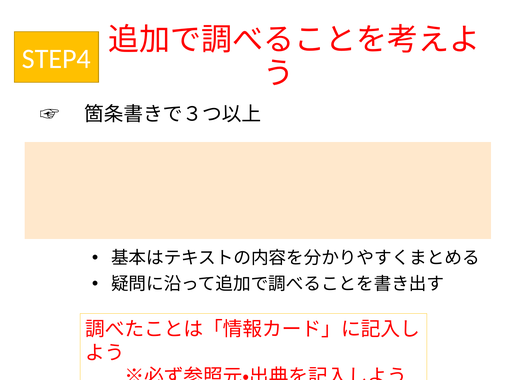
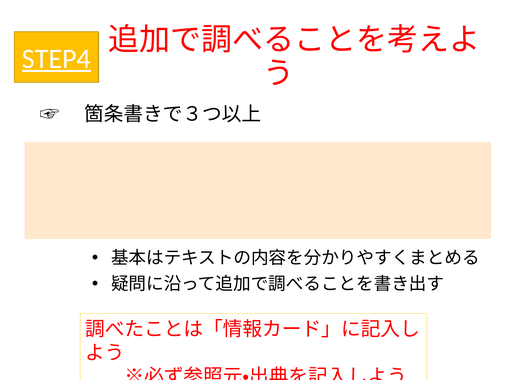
STEP4 underline: none -> present (56, 59)
